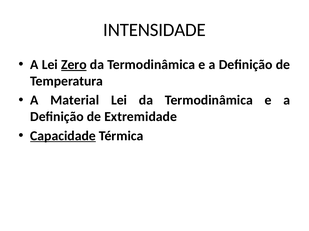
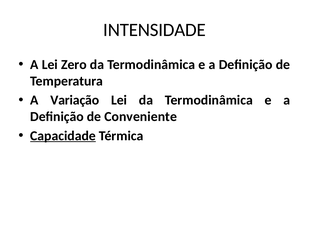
Zero underline: present -> none (74, 65)
Material: Material -> Variação (75, 101)
Extremidade: Extremidade -> Conveniente (141, 117)
